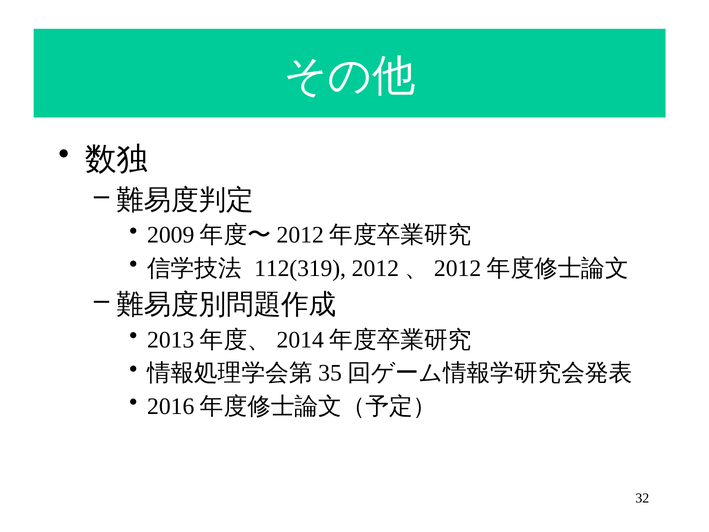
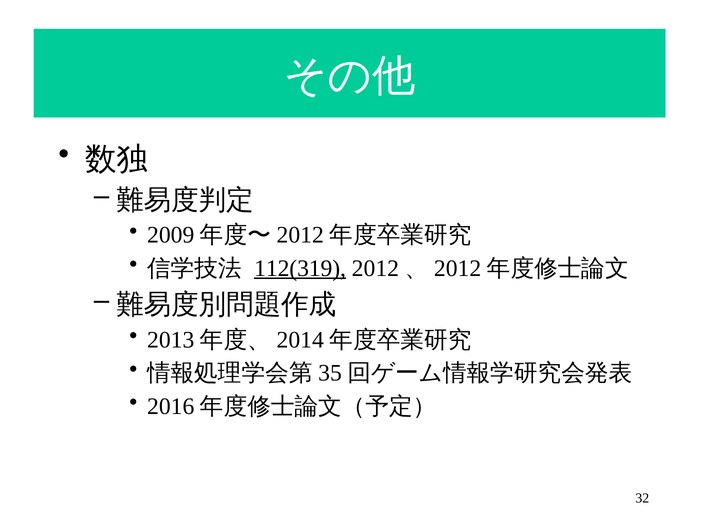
112(319 underline: none -> present (300, 268)
